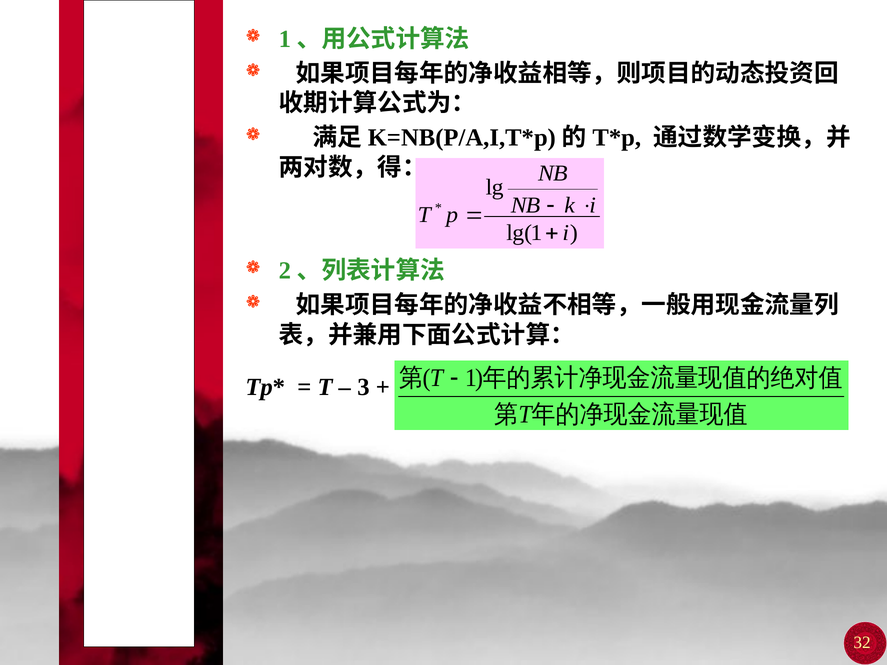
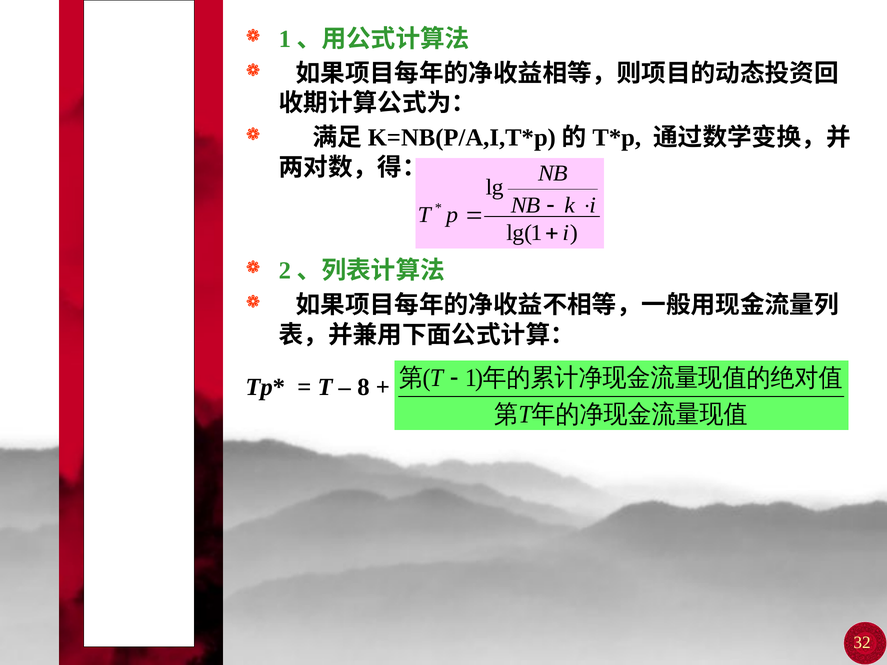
3: 3 -> 8 (363, 387)
